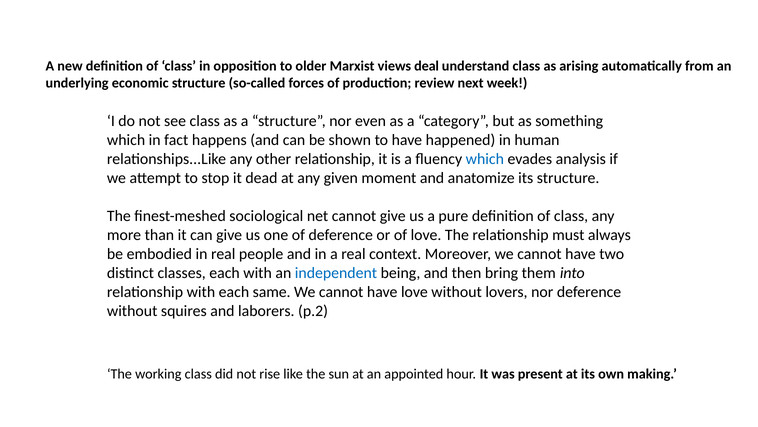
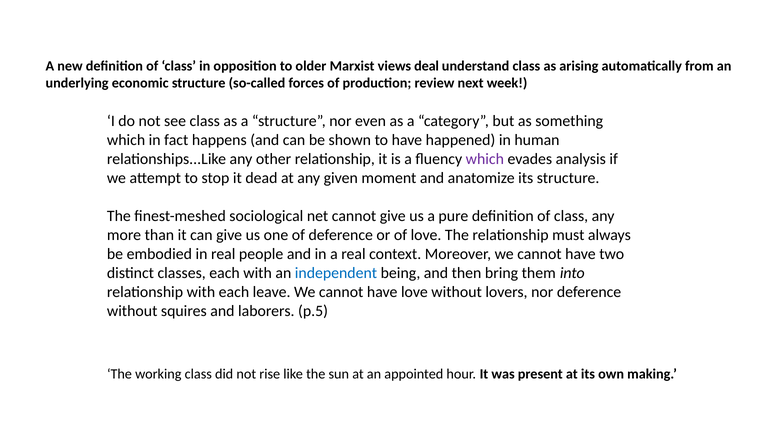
which colour: blue -> purple (485, 159)
same: same -> leave (272, 292)
p.2: p.2 -> p.5 (313, 310)
